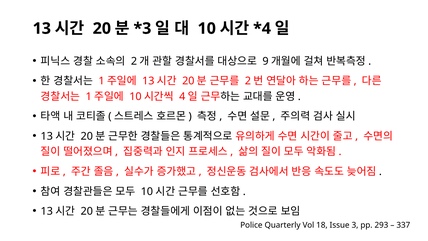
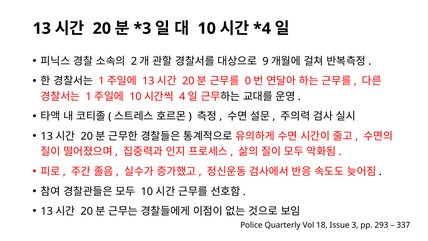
2: 2 -> 0 (248, 81)
